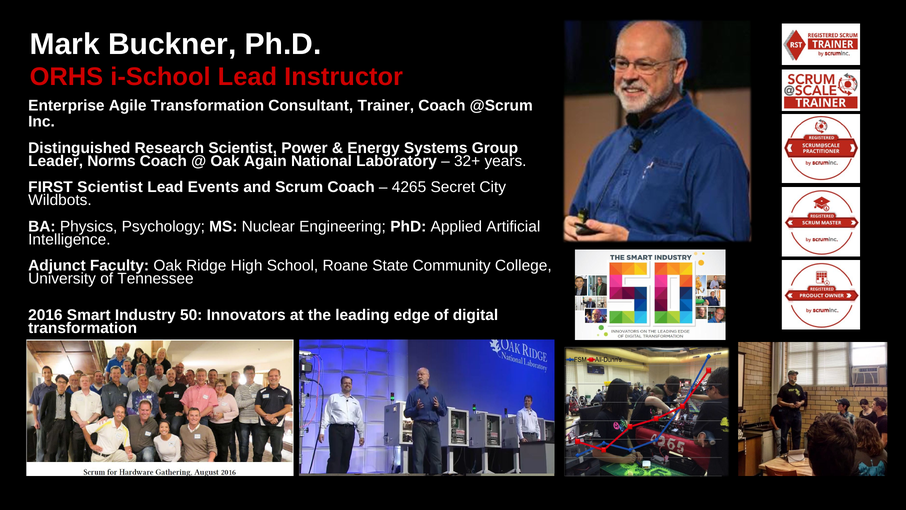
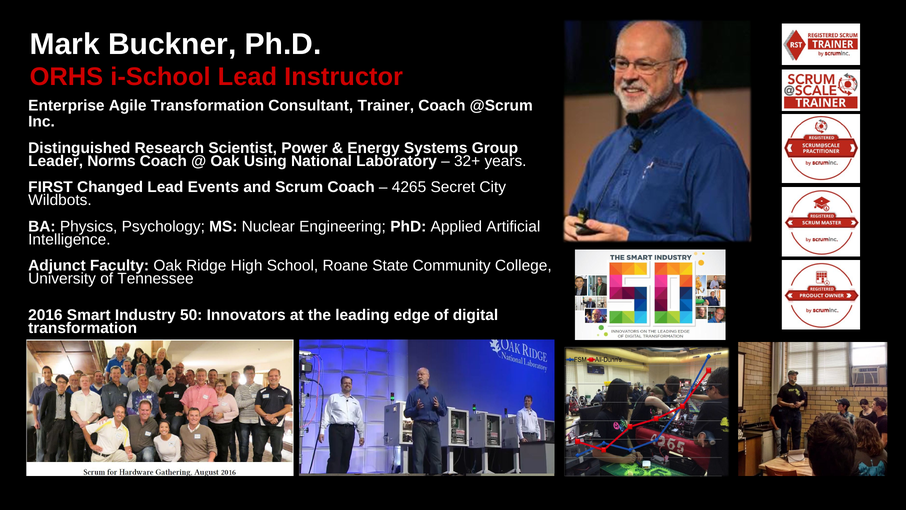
Again: Again -> Using (265, 161)
FIRST Scientist: Scientist -> Changed (110, 187)
